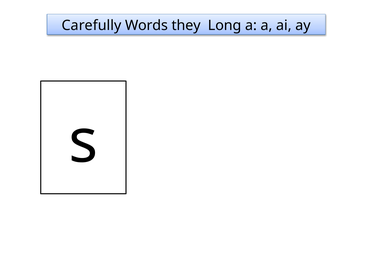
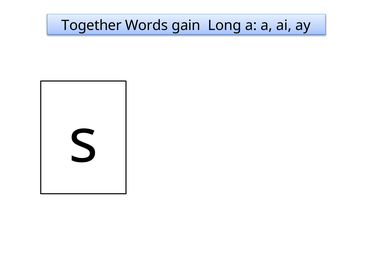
Carefully: Carefully -> Together (92, 25)
they: they -> gain (186, 25)
